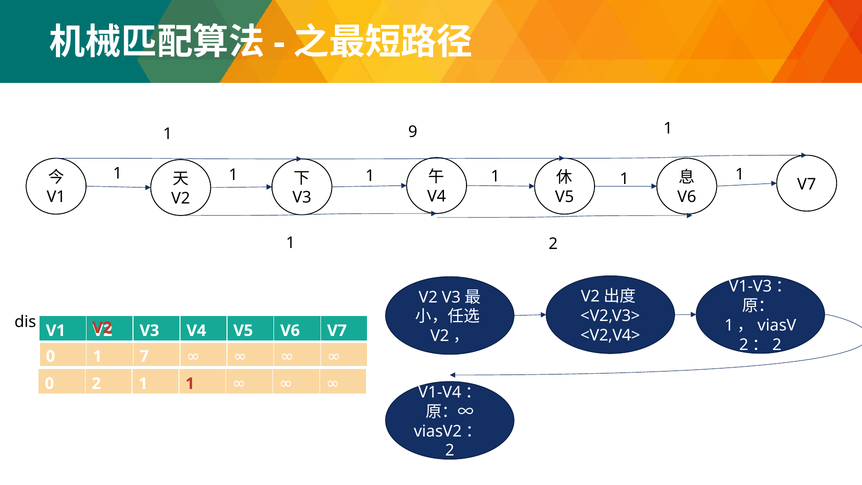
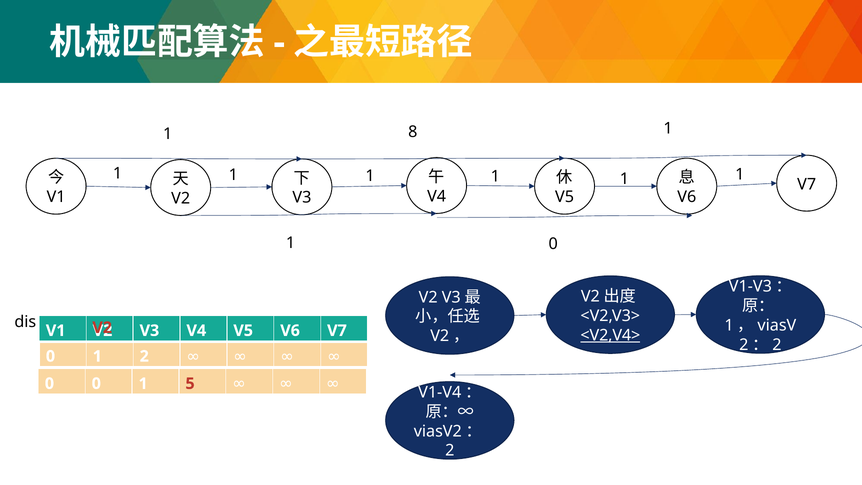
9: 9 -> 8 (413, 132)
1 2: 2 -> 0 (553, 244)
<V2,V4> underline: none -> present (610, 335)
1 7: 7 -> 2 (144, 356)
0 2: 2 -> 0 (96, 384)
1: 1 -> 5 (190, 384)
